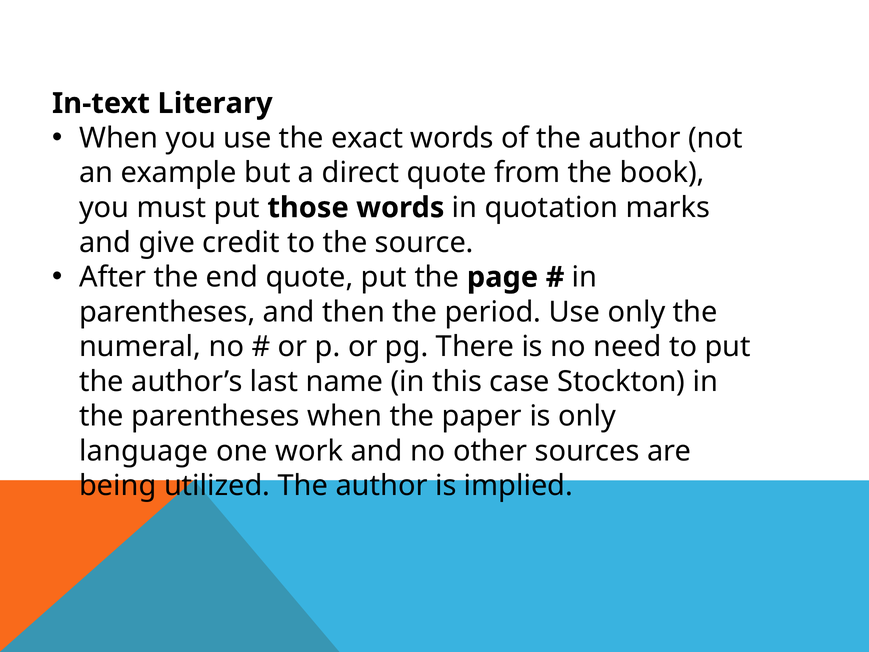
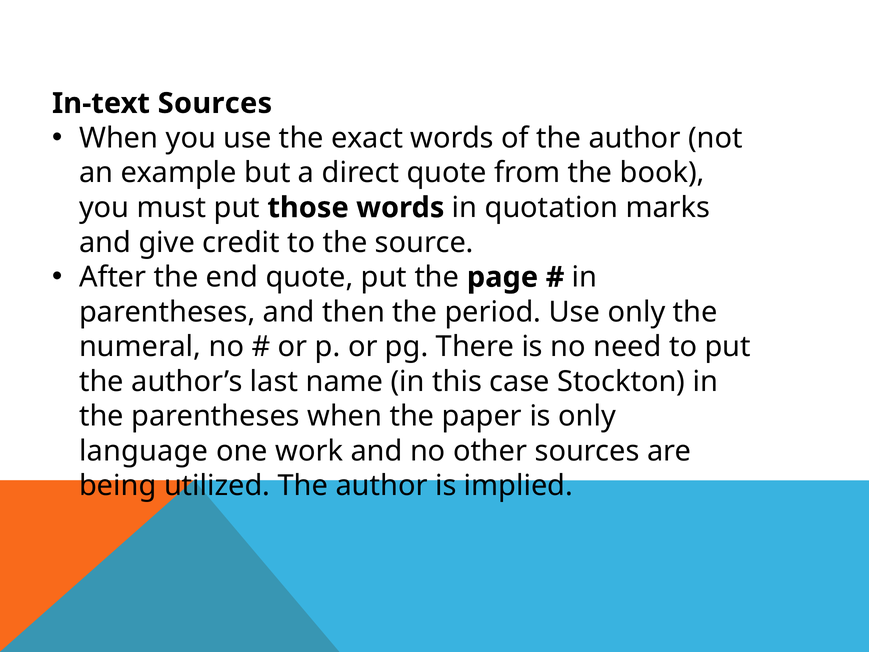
In-text Literary: Literary -> Sources (215, 103)
